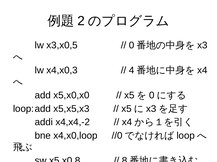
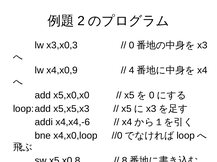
x3,x0,5: x3,x0,5 -> x3,x0,3 (62, 46)
x4,x0,3: x4,x0,3 -> x4,x0,9 (62, 71)
x4,x4,-2: x4,x4,-2 -> x4,x4,-6 (73, 123)
